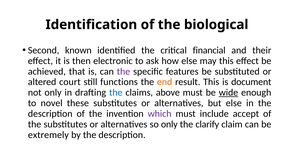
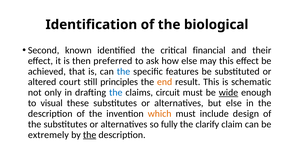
electronic: electronic -> preferred (113, 61)
the colour: purple -> blue (124, 72)
functions: functions -> principles (119, 82)
document: document -> schematic (251, 82)
above: above -> circuit (168, 93)
novel: novel -> visual (52, 103)
which colour: purple -> orange (160, 114)
accept: accept -> design (246, 114)
so only: only -> fully (169, 124)
the underline: none -> present (90, 135)
